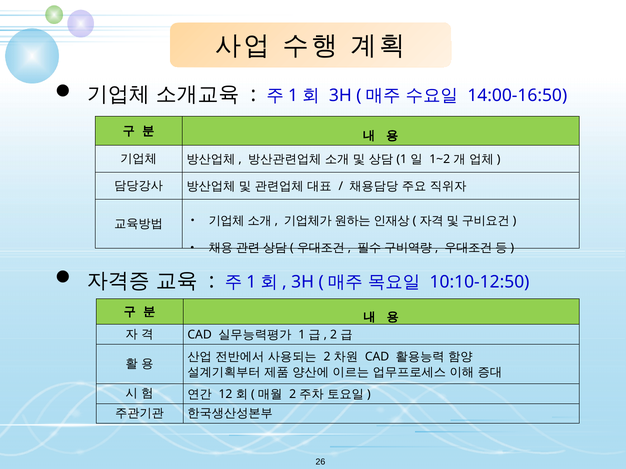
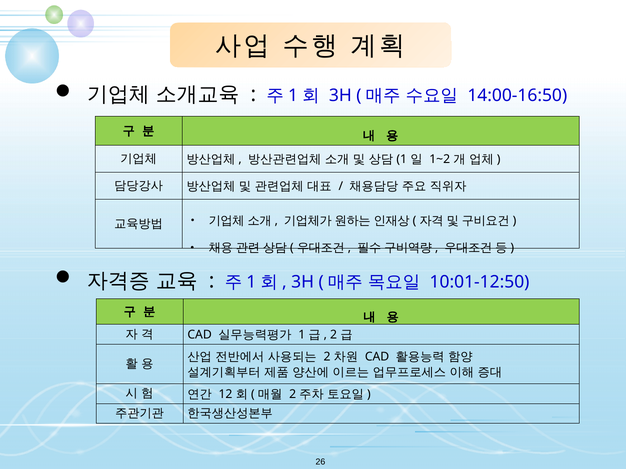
10:10-12:50: 10:10-12:50 -> 10:01-12:50 (480, 282)
